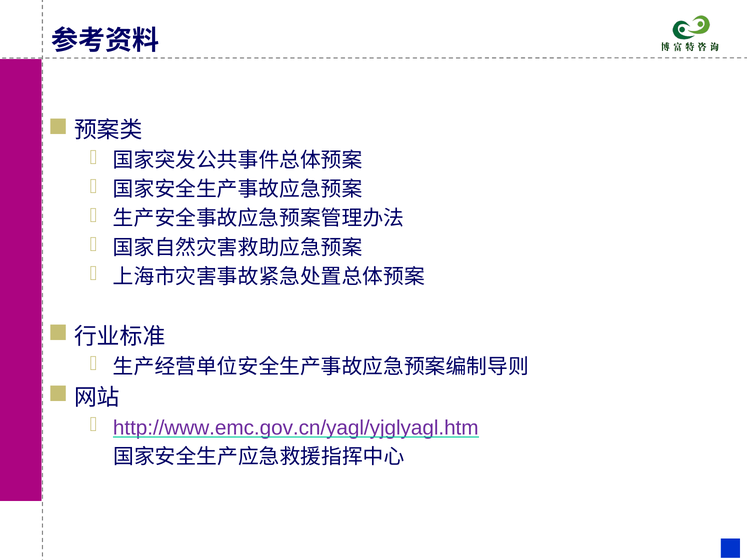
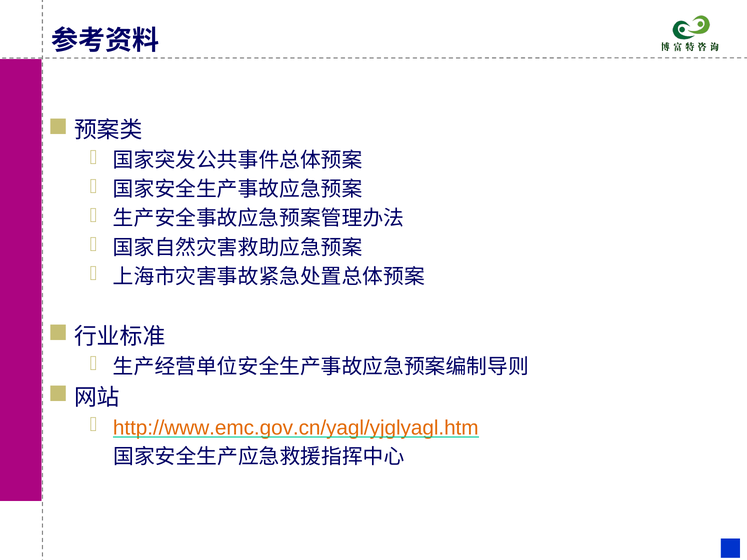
http://www.emc.gov.cn/yagl/yjglyagl.htm colour: purple -> orange (296, 428)
